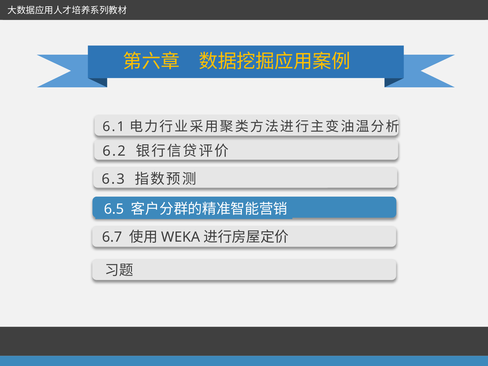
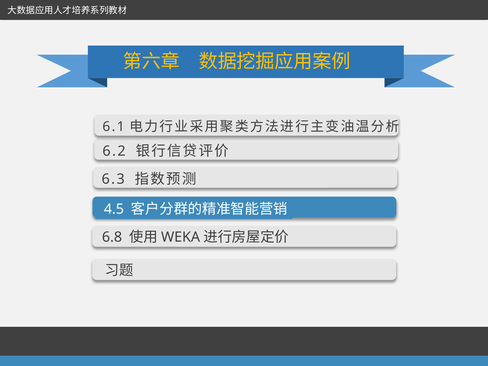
6.5: 6.5 -> 4.5 (114, 209)
6.7: 6.7 -> 6.8 (112, 237)
